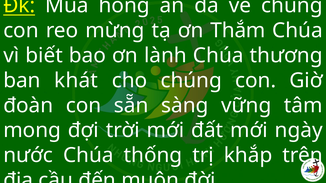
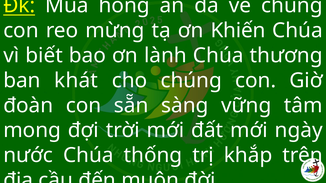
Thắm: Thắm -> Khiến (238, 31)
